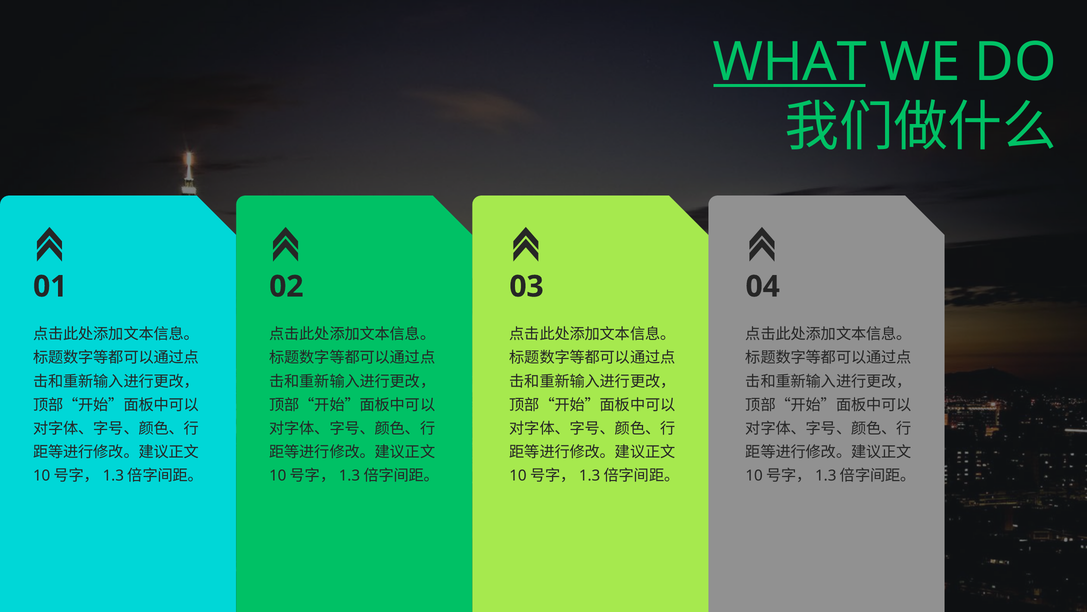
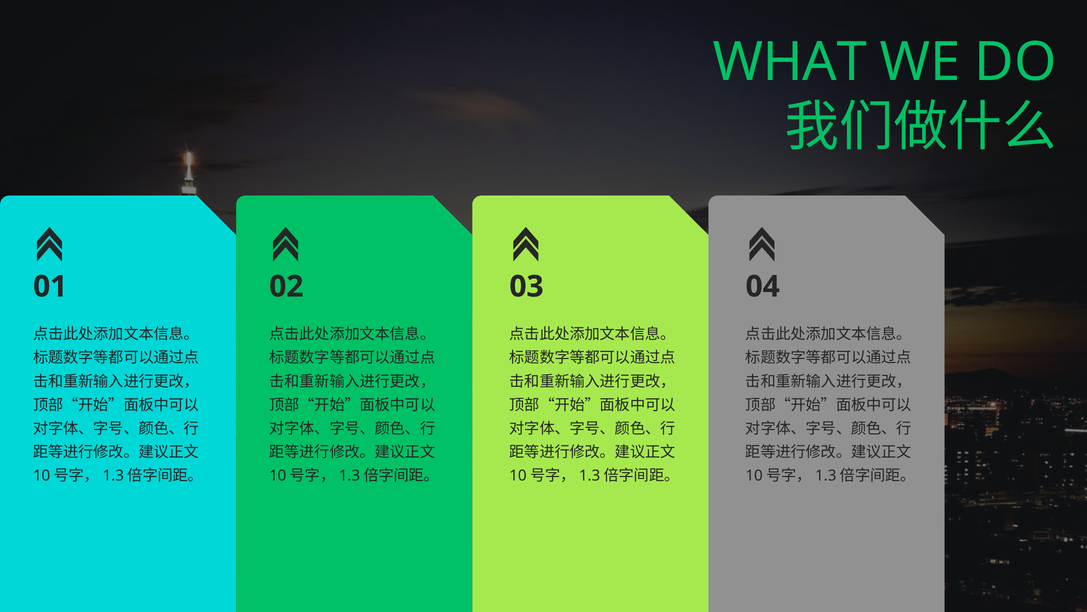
WHAT underline: present -> none (790, 62)
